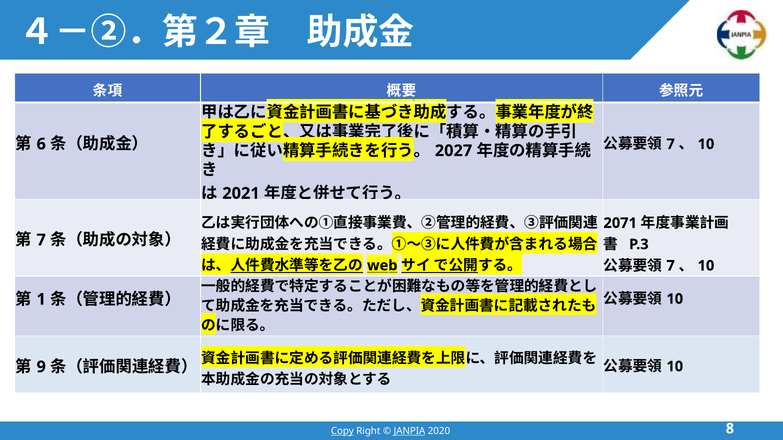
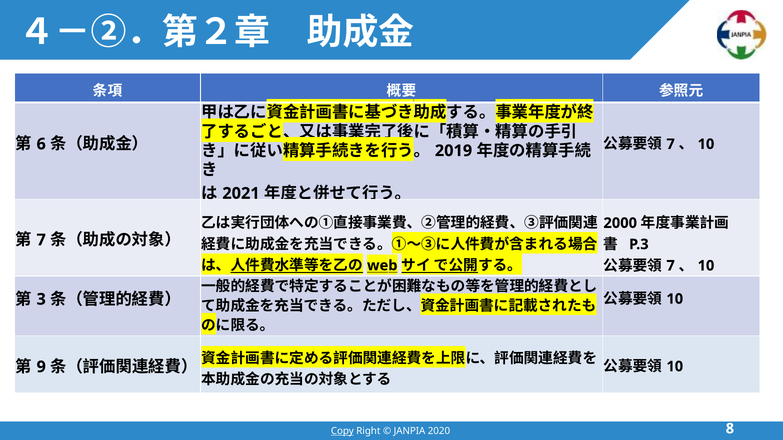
2027: 2027 -> 2019 (454, 151)
2071: 2071 -> 2000 (620, 223)
1: 1 -> 3 (41, 300)
JANPIA underline: present -> none (409, 432)
